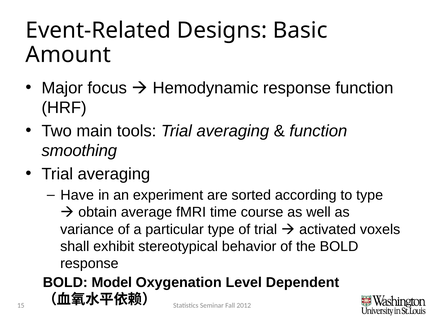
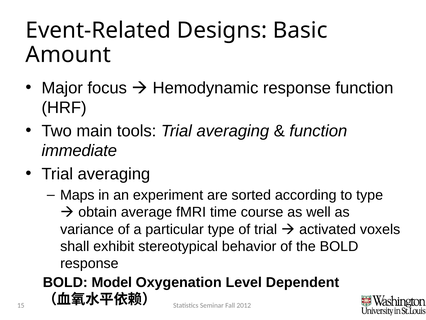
smoothing: smoothing -> immediate (79, 151)
Have: Have -> Maps (77, 195)
